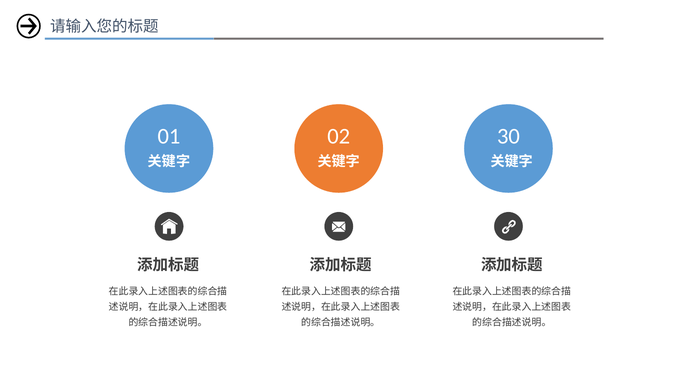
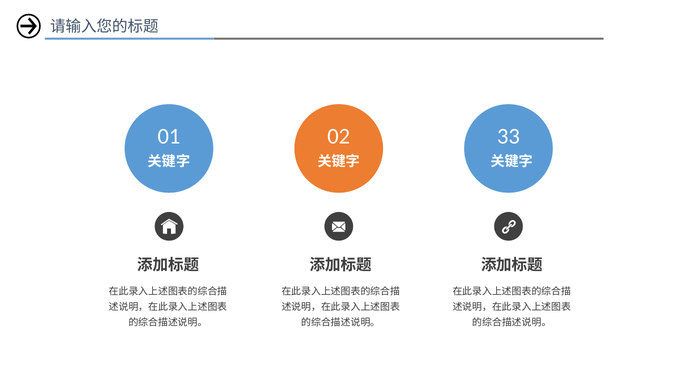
30: 30 -> 33 (508, 136)
